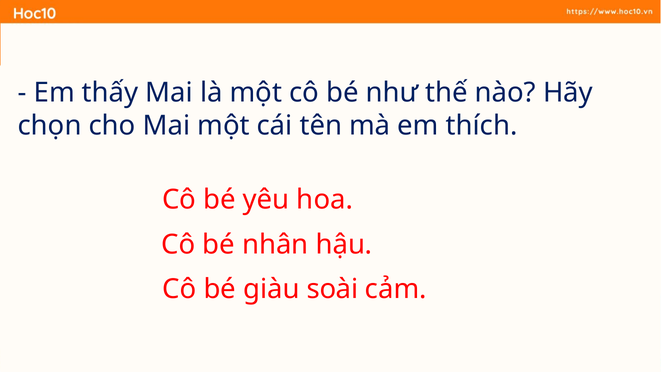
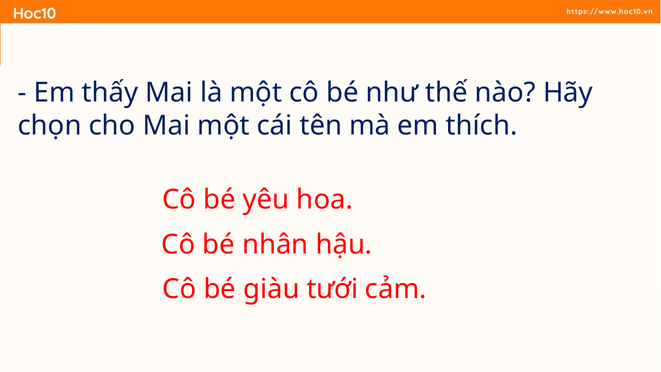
soài: soài -> tưới (332, 289)
